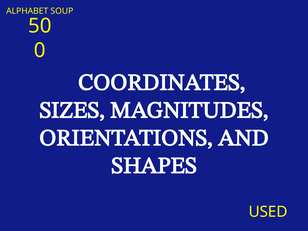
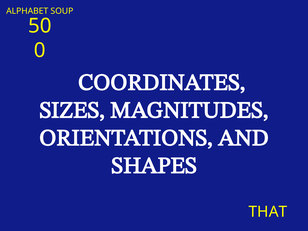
USED: USED -> THAT (268, 212)
